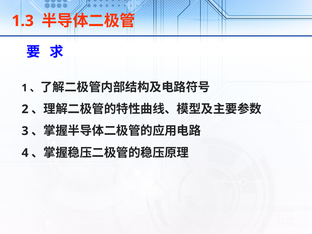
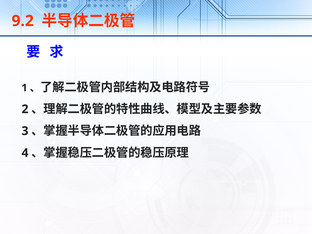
1.3: 1.3 -> 9.2 (23, 21)
